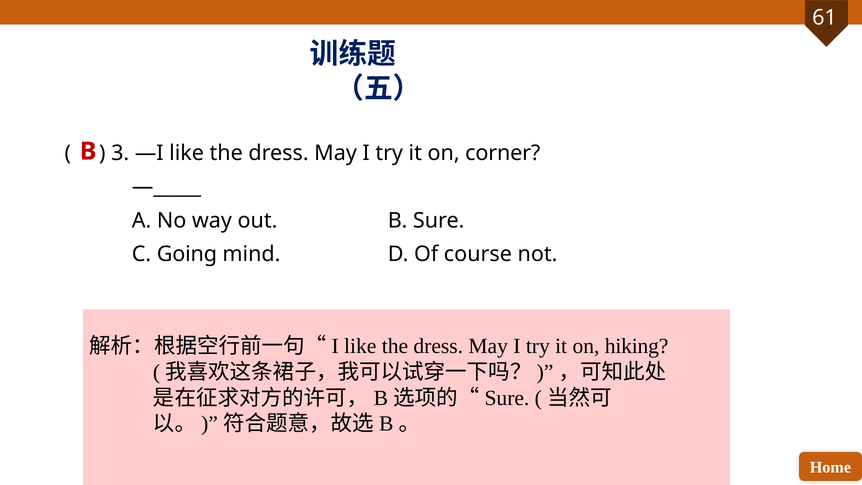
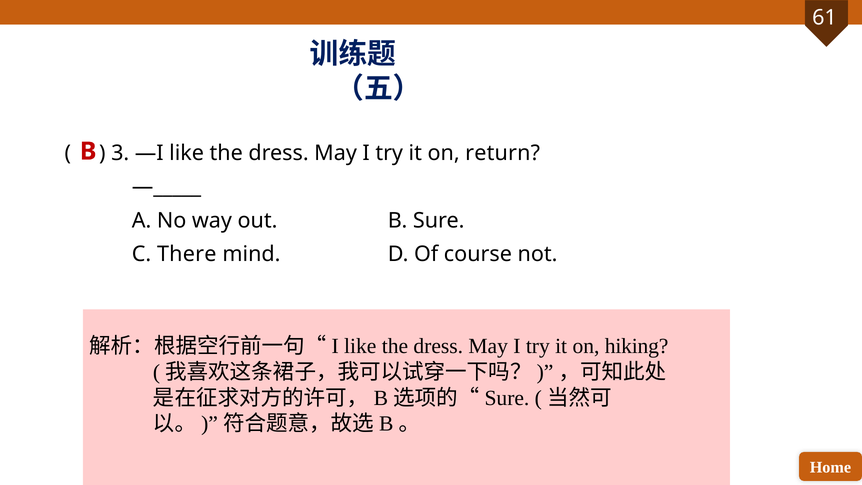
corner: corner -> return (503, 153)
Going: Going -> There (187, 254)
